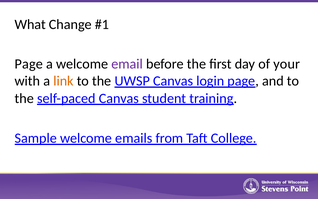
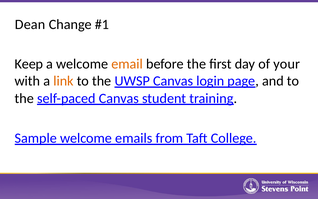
What: What -> Dean (30, 24)
Page: Page -> Keep (29, 64)
email colour: purple -> orange (127, 64)
